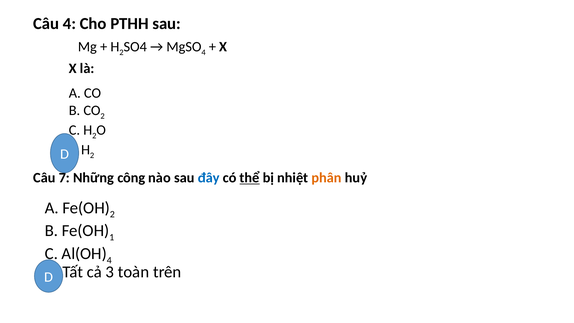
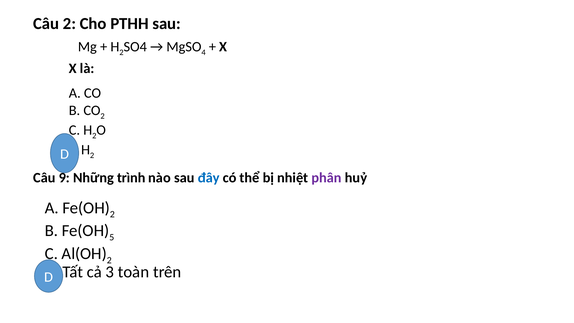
Câu 4: 4 -> 2 (70, 24)
7: 7 -> 9 (64, 178)
công: công -> trình (131, 178)
thể underline: present -> none (250, 178)
phân colour: orange -> purple (327, 178)
1: 1 -> 5 (112, 237)
4: 4 -> 2 (109, 260)
